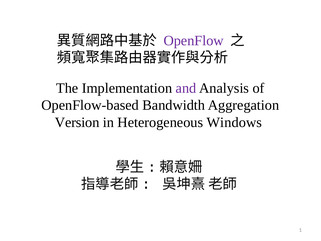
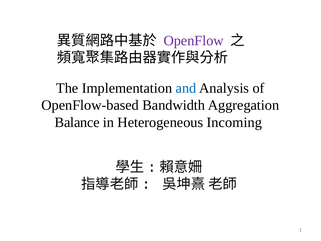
and colour: purple -> blue (186, 88)
Version: Version -> Balance (77, 122)
Windows: Windows -> Incoming (234, 122)
